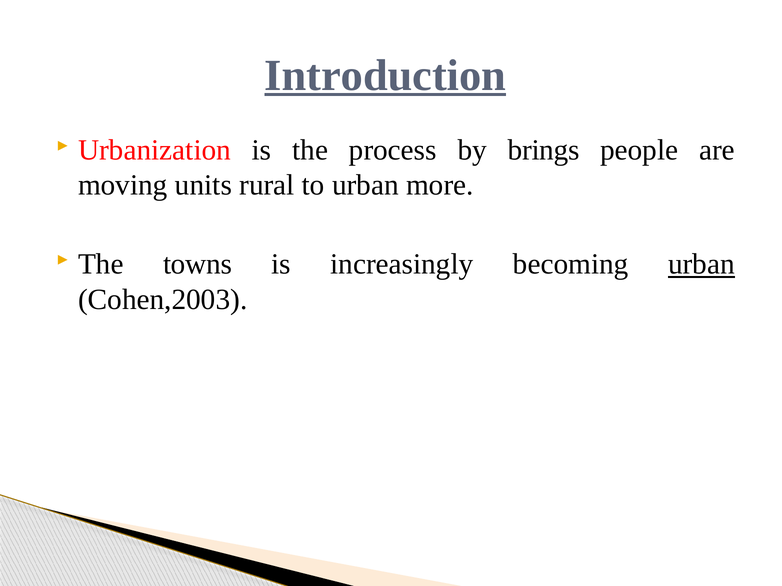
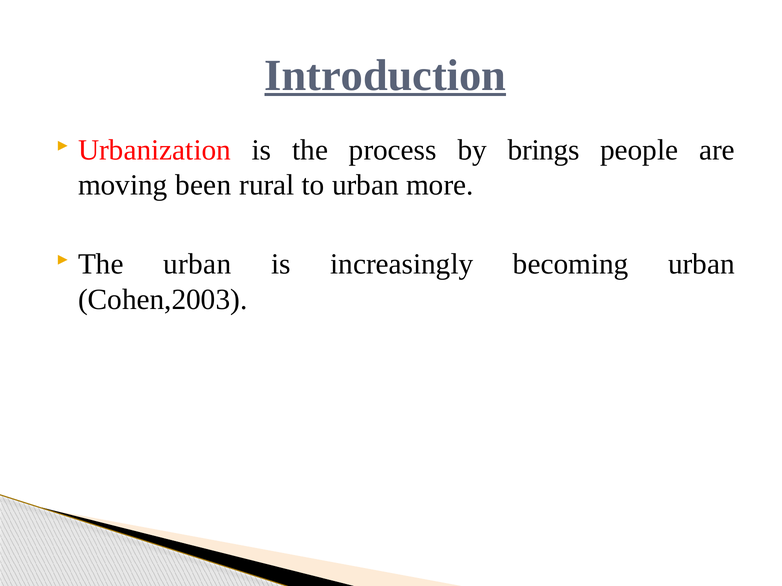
units: units -> been (203, 185)
The towns: towns -> urban (197, 265)
urban underline: present -> none (701, 265)
